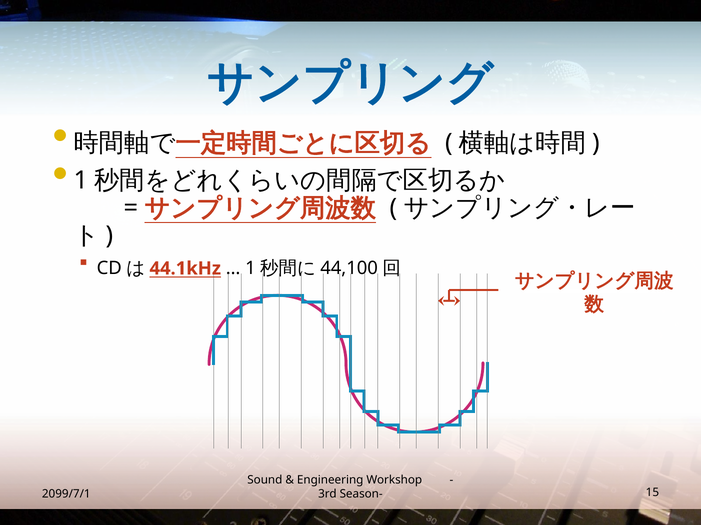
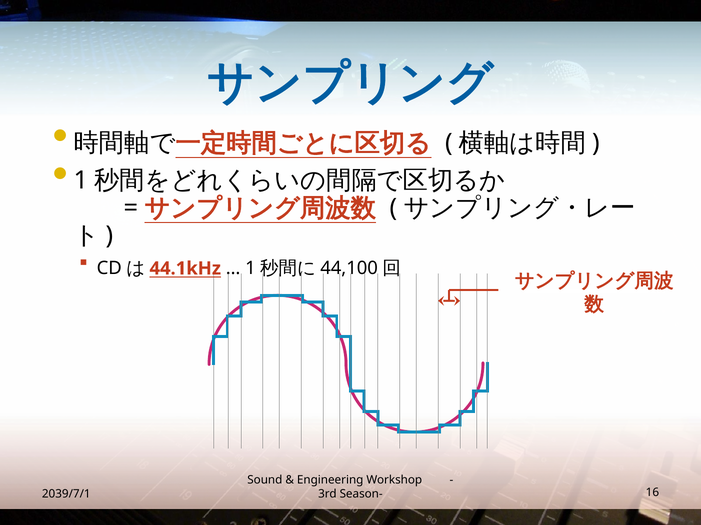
2099/7/1: 2099/7/1 -> 2039/7/1 (66, 495)
15: 15 -> 16 (652, 493)
